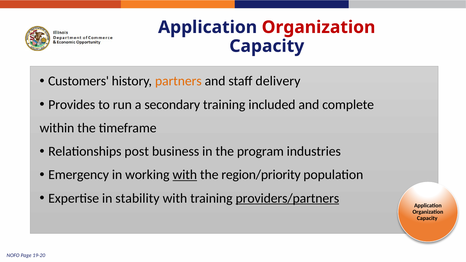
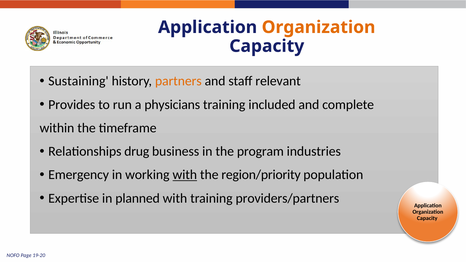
Organization colour: red -> orange (319, 27)
Customers: Customers -> Sustaining (78, 81)
delivery: delivery -> relevant (278, 81)
secondary: secondary -> physicians (172, 105)
post: post -> drug (137, 151)
stability: stability -> planned (138, 198)
providers/partners underline: present -> none (287, 198)
